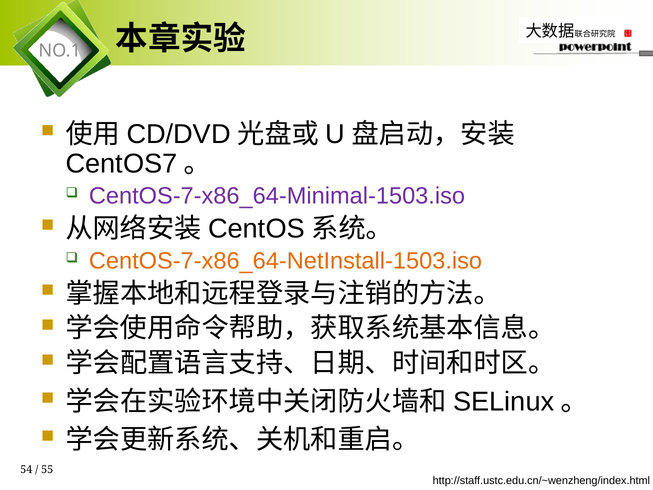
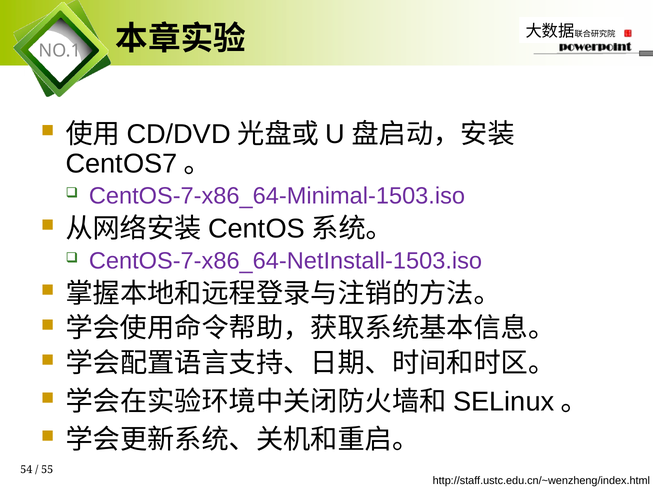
CentOS-7-x86_64-NetInstall-1503.iso colour: orange -> purple (286, 261)
